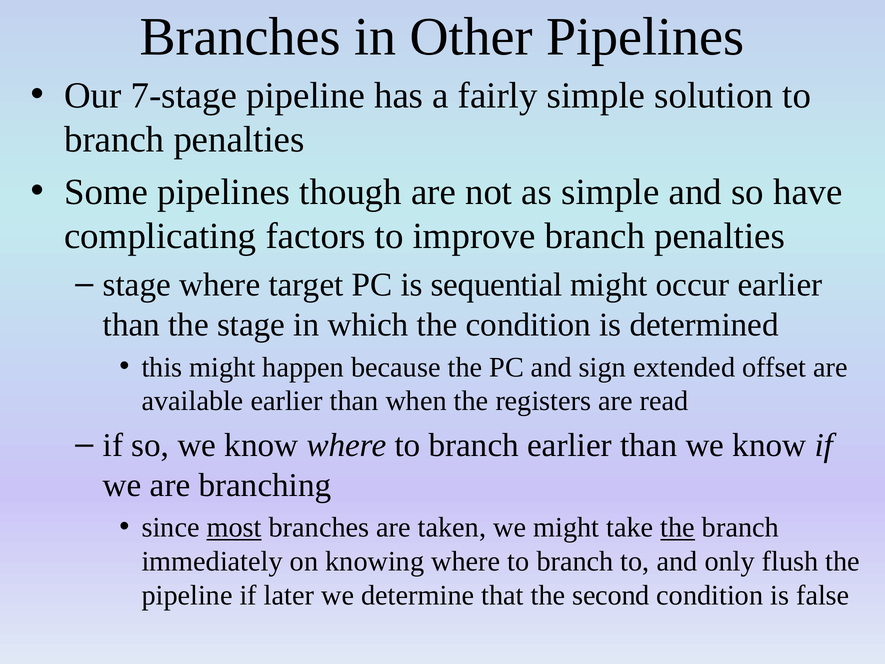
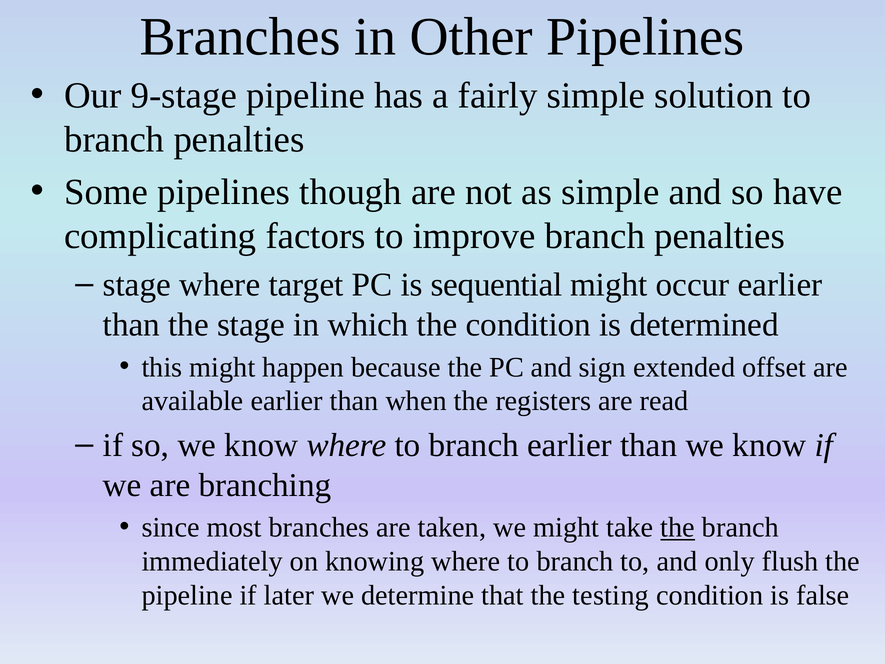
7-stage: 7-stage -> 9-stage (184, 95)
most underline: present -> none (234, 527)
second: second -> testing (611, 595)
